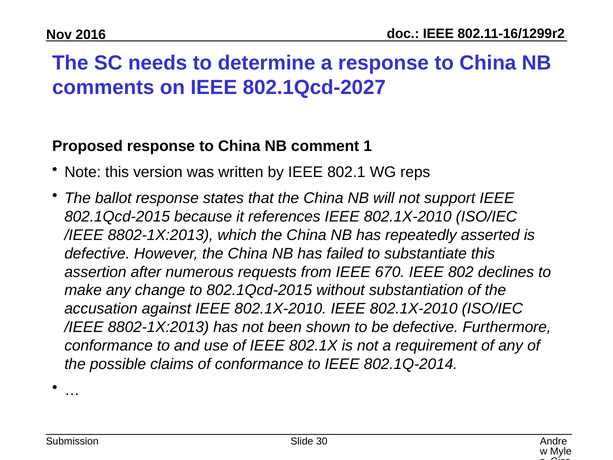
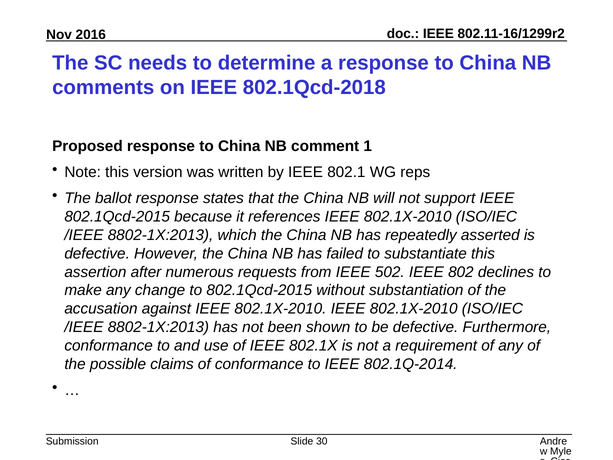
802.1Qcd-2027: 802.1Qcd-2027 -> 802.1Qcd-2018 (314, 87)
670: 670 -> 502 (390, 272)
